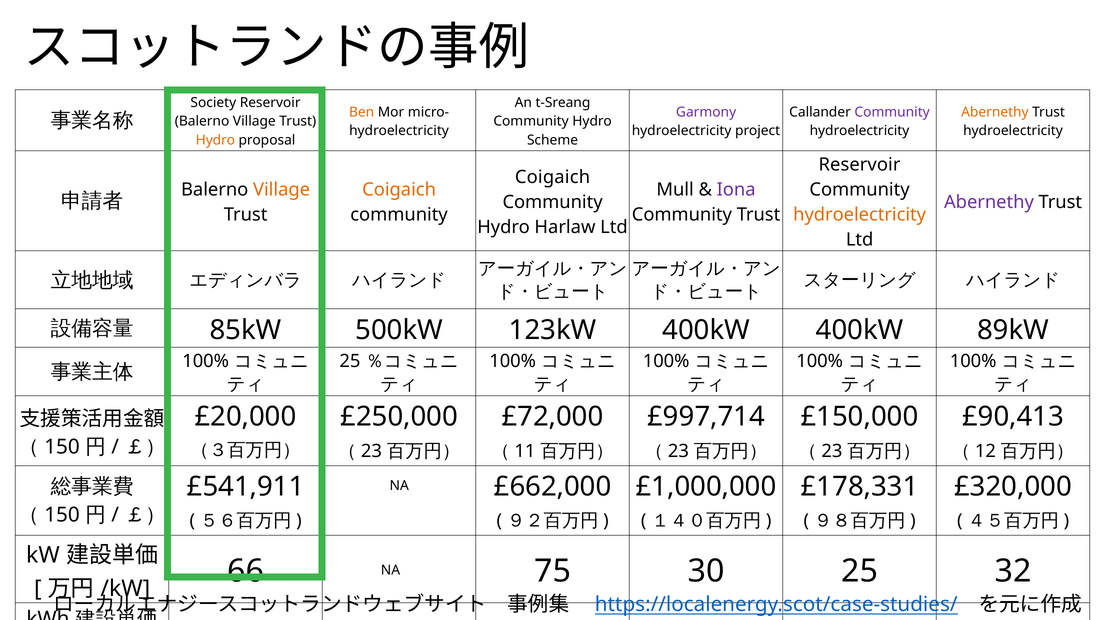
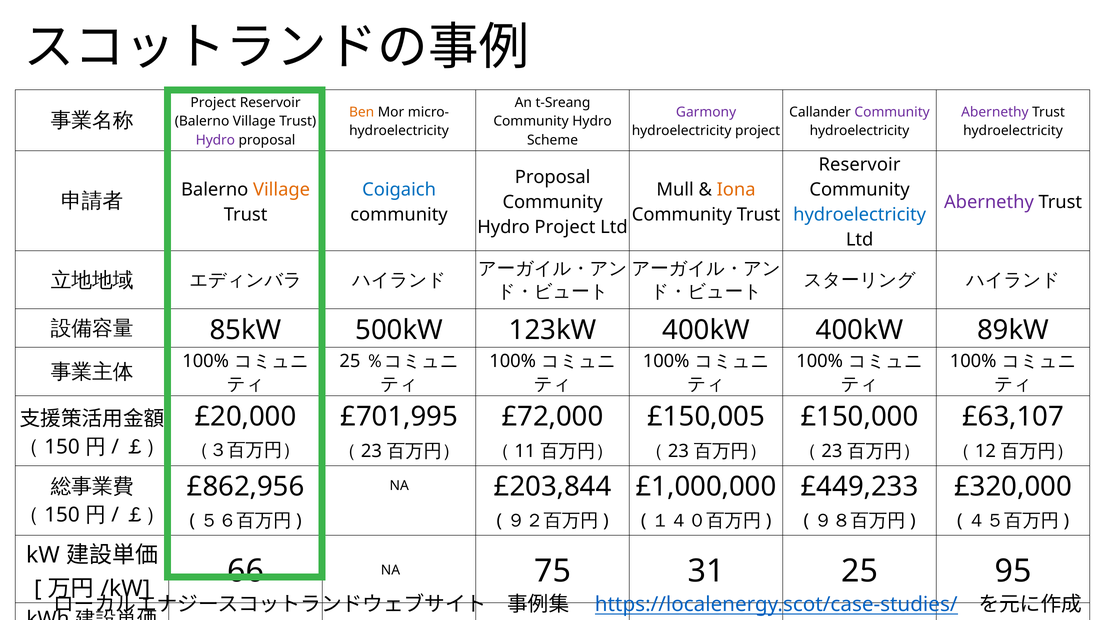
Society: Society -> Project (213, 103)
Abernethy colour: orange -> purple (995, 112)
Hydro colour: orange -> purple (215, 140)
Coigaich: Coigaich -> Proposal (553, 177)
Coigaich colour: orange -> blue (399, 190)
Iona colour: purple -> orange (736, 190)
hydroelectricity colour: orange -> blue (860, 215)
Hydro Harlaw: Harlaw -> Project (565, 227)
£250,000: £250,000 -> £701,995 (399, 417)
£997,714: £997,714 -> £150,005 (706, 417)
£90,413: £90,413 -> £63,107 (1013, 417)
£541,911: £541,911 -> £862,956 (246, 487)
£662,000: £662,000 -> £203,844 (553, 487)
£178,331: £178,331 -> £449,233 (860, 487)
30: 30 -> 31 (706, 572)
32: 32 -> 95 (1013, 572)
